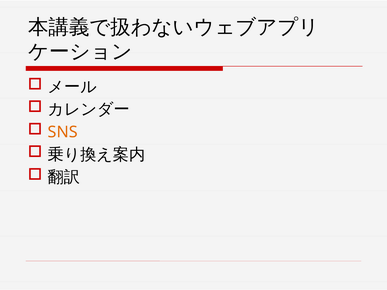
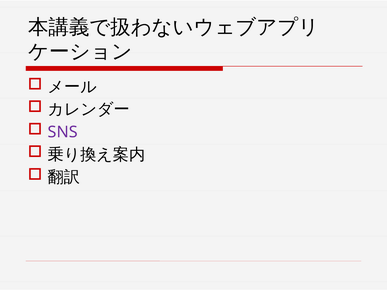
SNS colour: orange -> purple (63, 132)
